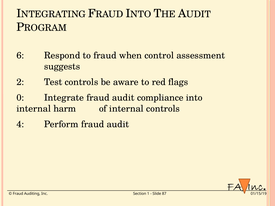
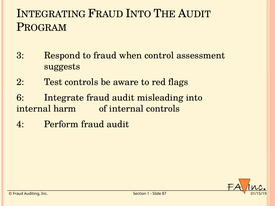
6: 6 -> 3 (20, 56)
0: 0 -> 6 (20, 98)
compliance: compliance -> misleading (160, 98)
